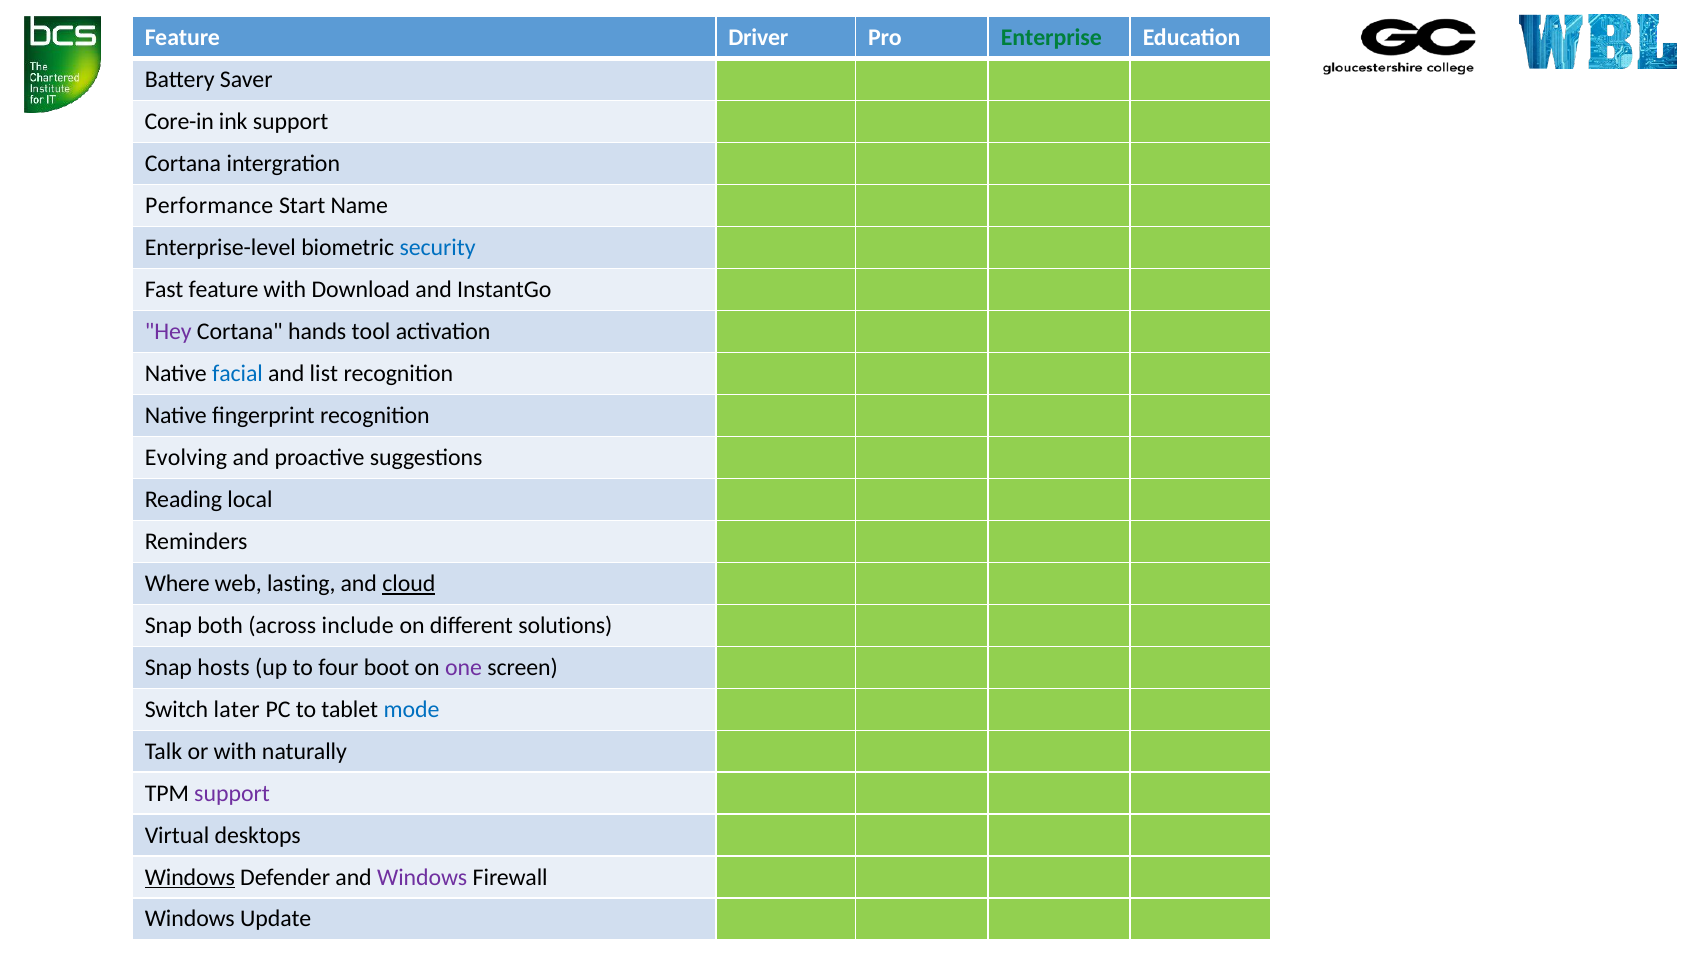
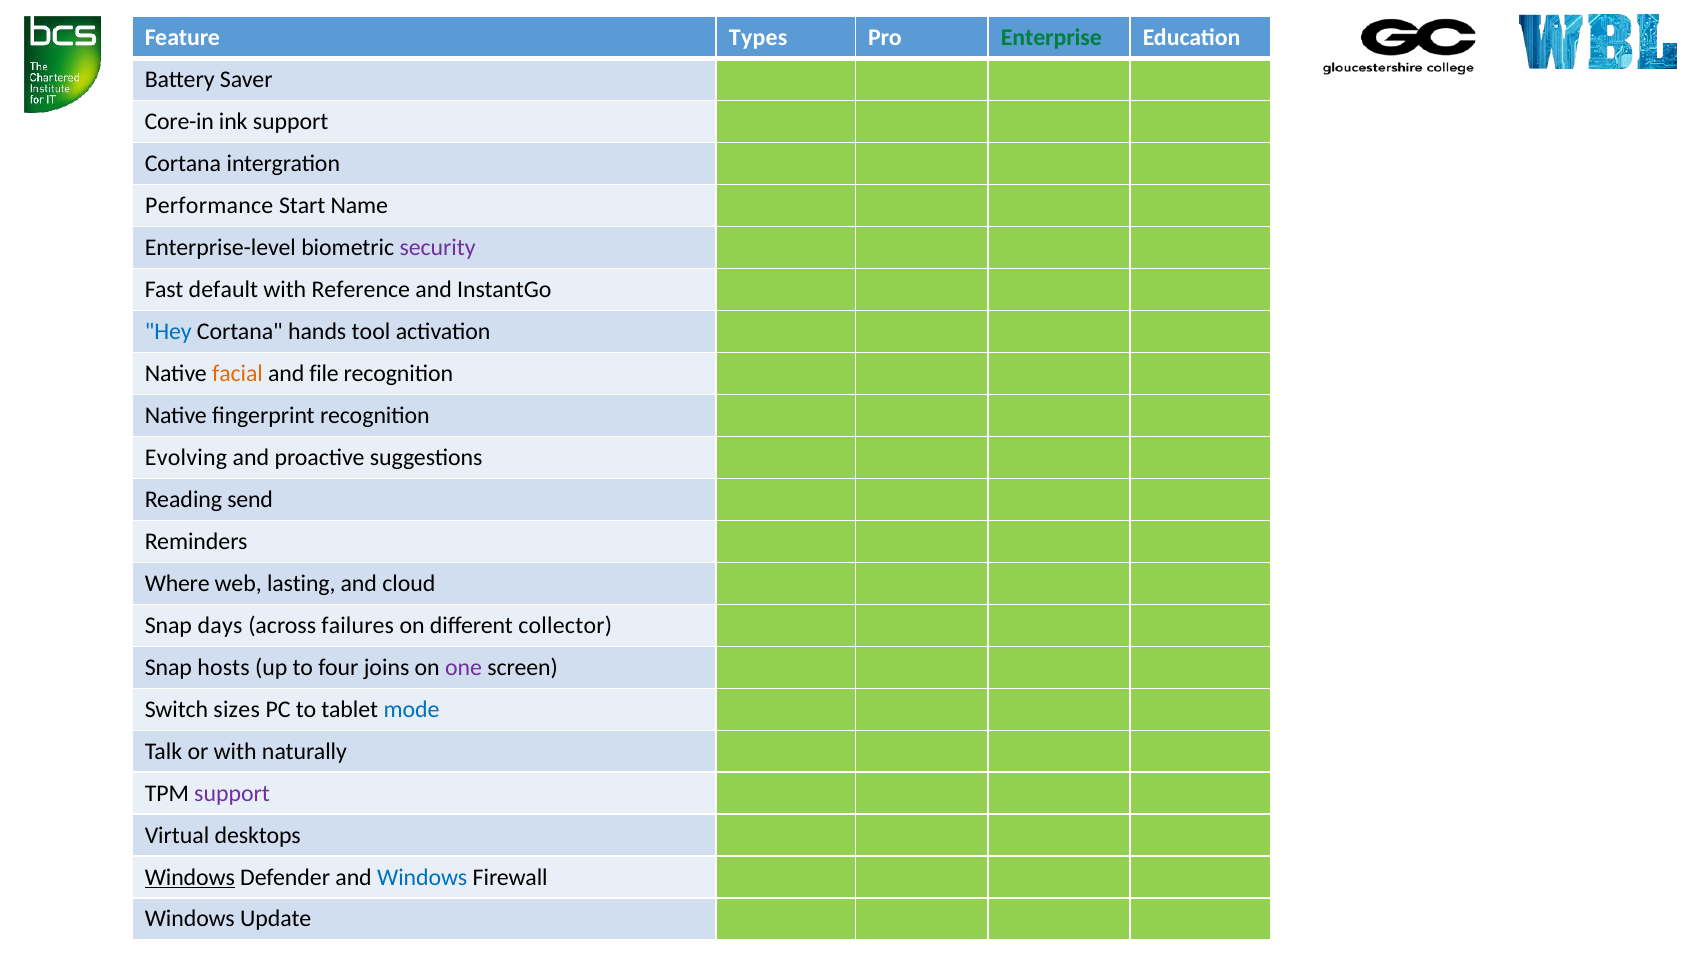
Driver: Driver -> Types (758, 38)
security colour: blue -> purple (438, 248)
Fast feature: feature -> default (223, 290)
Download: Download -> Reference (361, 290)
Hey colour: purple -> blue (168, 332)
facial colour: blue -> orange (237, 374)
list: list -> file (324, 374)
local: local -> send (250, 500)
cloud underline: present -> none (409, 584)
both: both -> days (220, 626)
include: include -> failures (358, 626)
solutions: solutions -> collector (565, 626)
boot: boot -> joins (387, 667)
later: later -> sizes (237, 709)
Windows colour: purple -> blue (422, 877)
